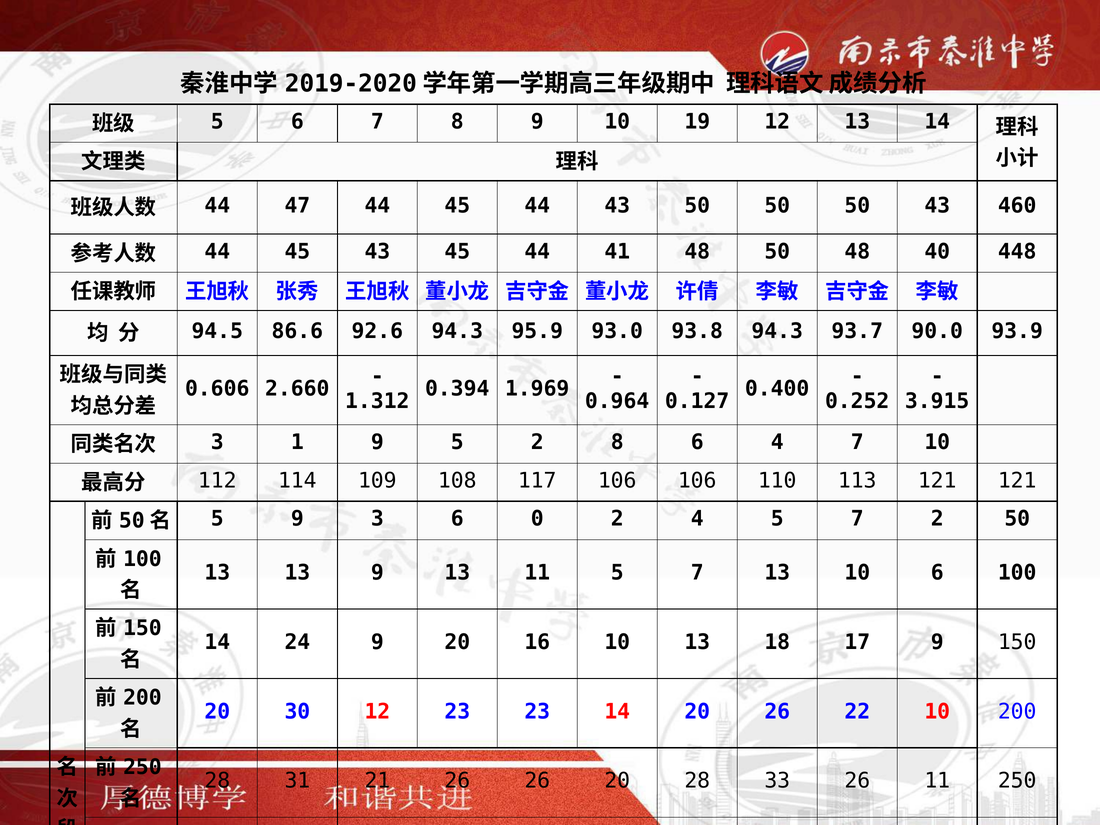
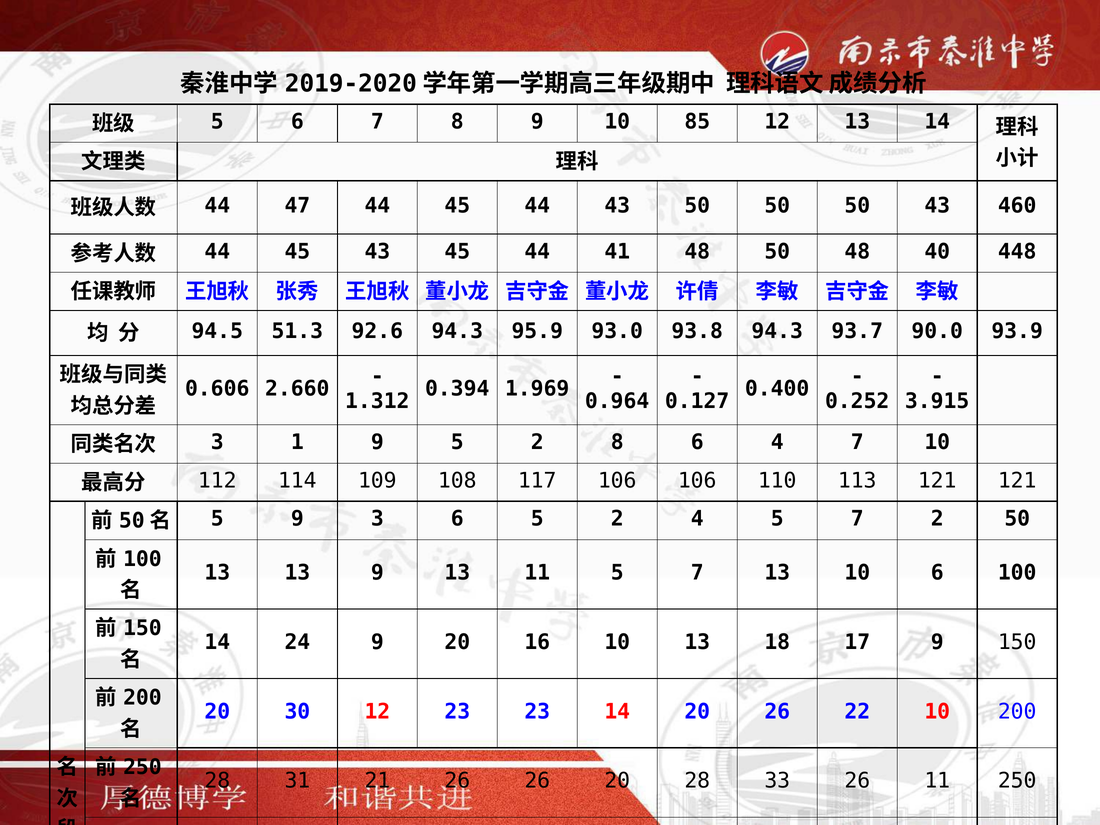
19: 19 -> 85 (697, 122)
86.6: 86.6 -> 51.3 (297, 331)
6 0: 0 -> 5 (537, 519)
